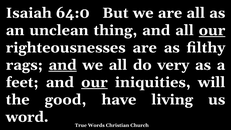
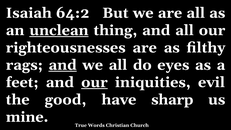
64:0: 64:0 -> 64:2 (73, 13)
unclean underline: none -> present (59, 30)
our underline: present -> none (212, 30)
very: very -> eyes (173, 65)
will: will -> evil (211, 82)
living: living -> sharp (172, 100)
word: word -> mine (27, 117)
